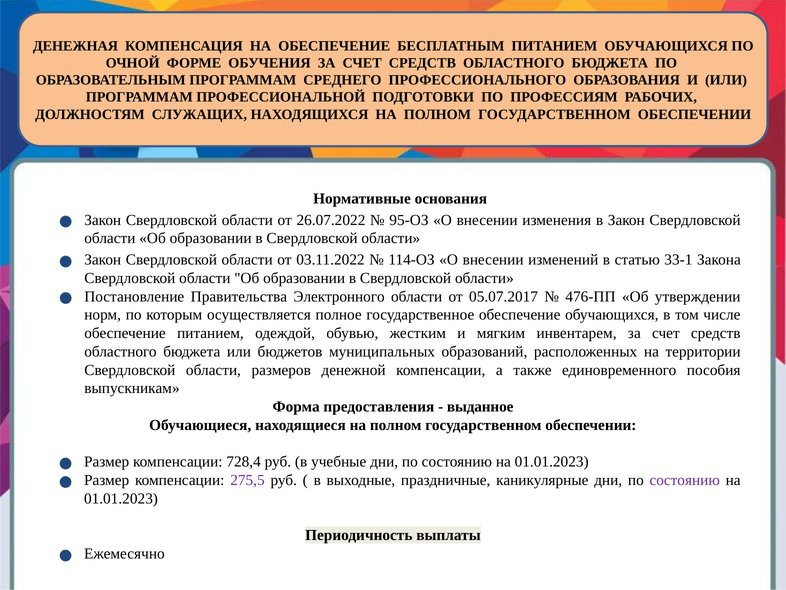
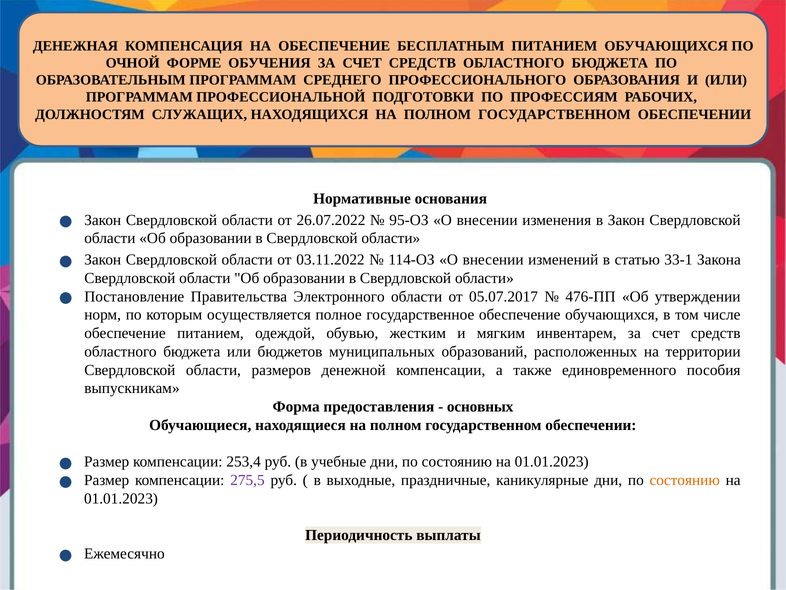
выданное: выданное -> основных (480, 406)
728,4: 728,4 -> 253,4 (244, 461)
состоянию colour: purple -> orange (685, 480)
